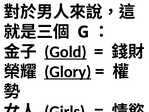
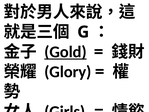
Glory underline: present -> none (68, 72)
